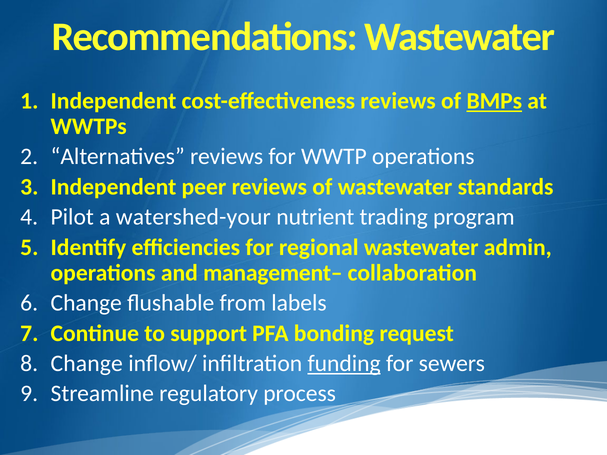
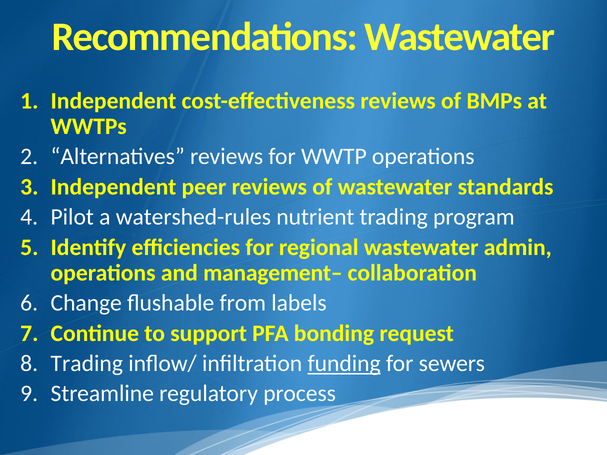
BMPs underline: present -> none (494, 101)
watershed-your: watershed-your -> watershed-rules (193, 217)
Change: Change -> Trading (87, 364)
